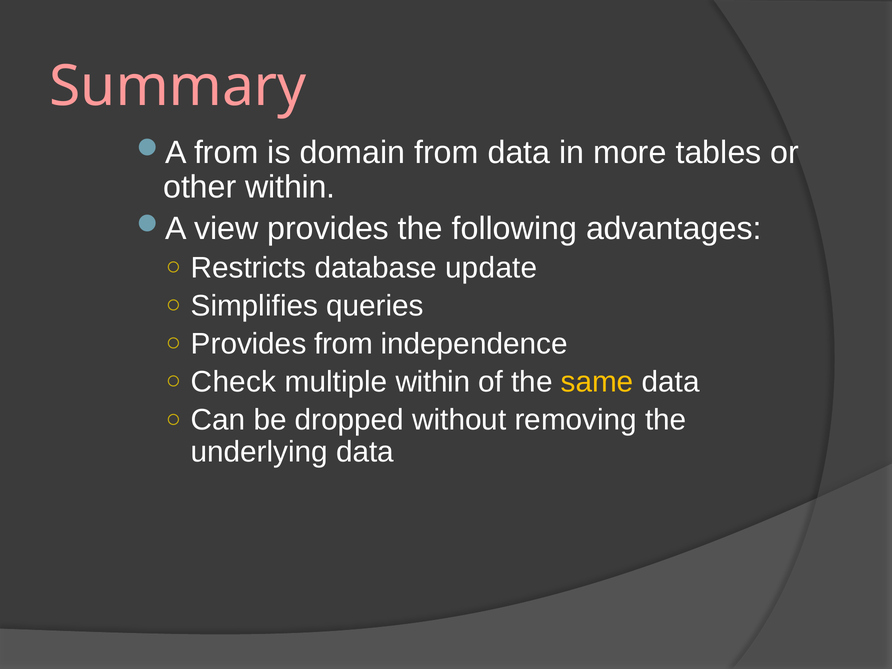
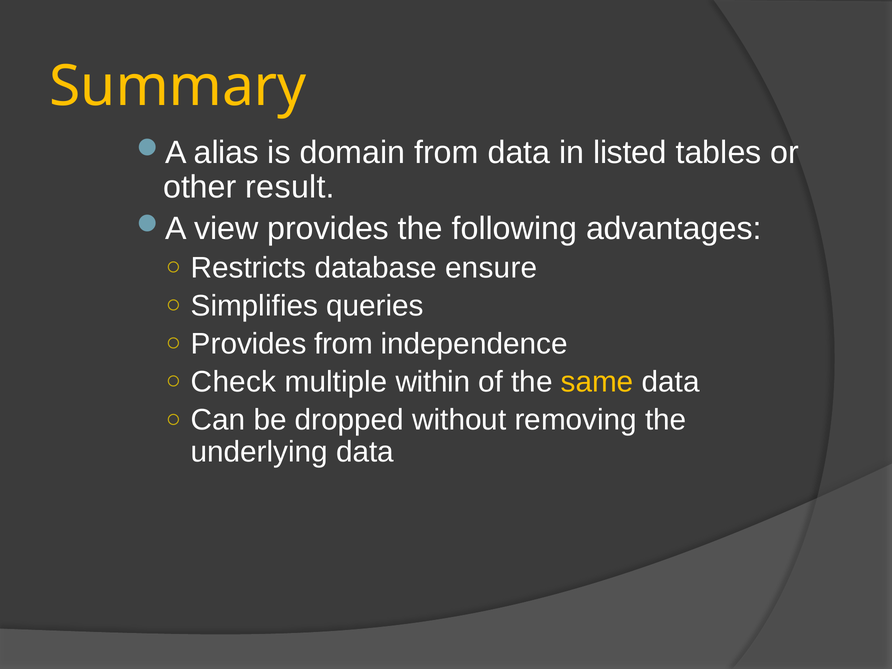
Summary colour: pink -> yellow (178, 87)
from: from -> alias (226, 152)
more: more -> listed (630, 152)
other within: within -> result (290, 187)
update: update -> ensure (491, 268)
